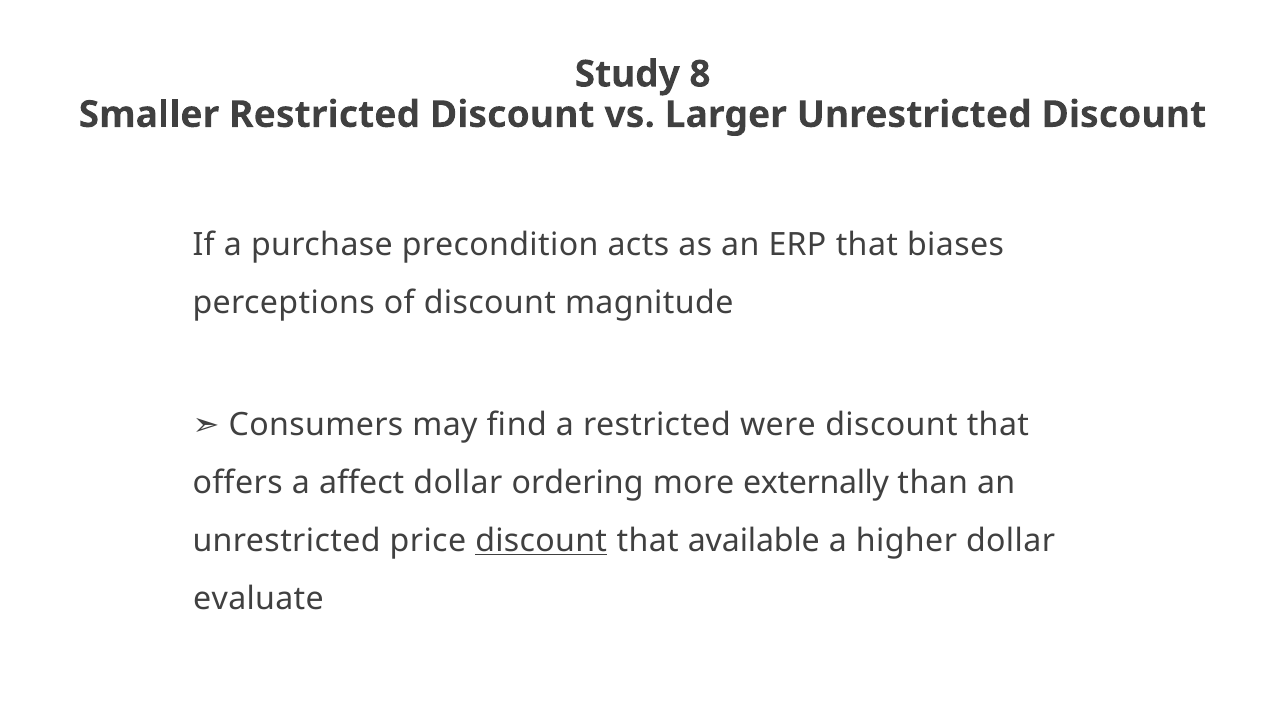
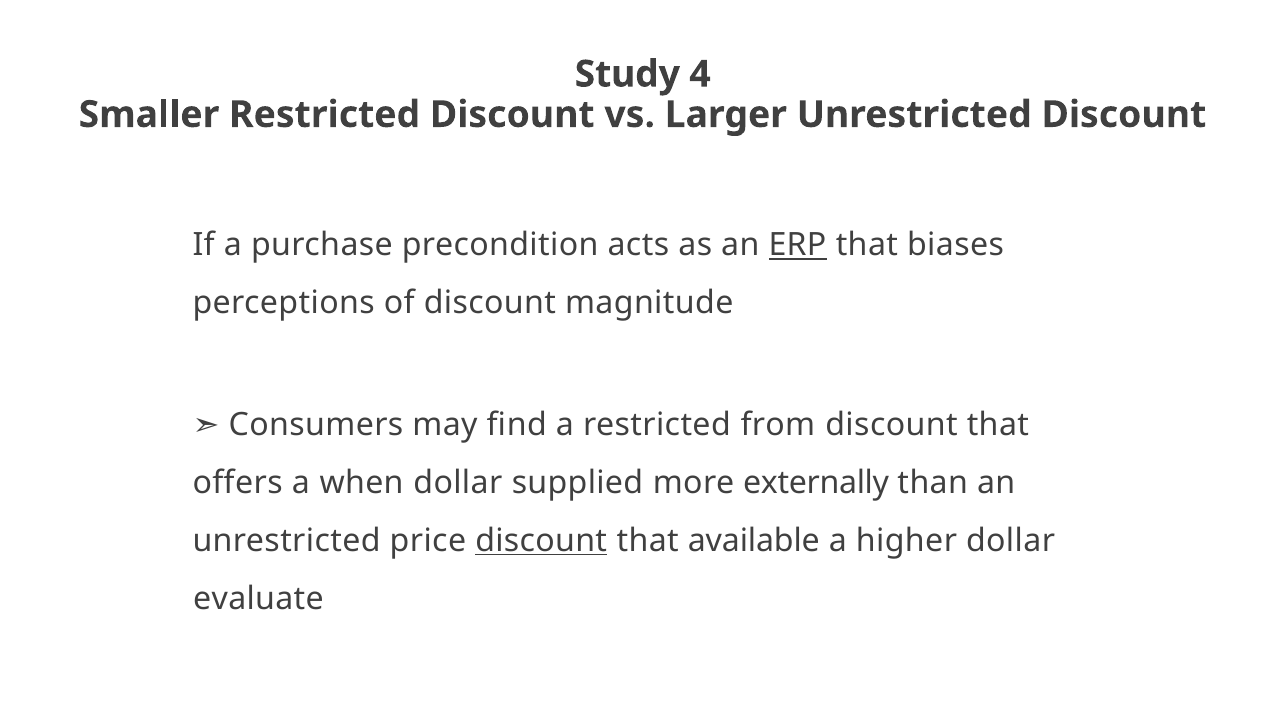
8: 8 -> 4 (700, 74)
ERP underline: none -> present (797, 245)
were: were -> from (778, 425)
affect: affect -> when (362, 483)
ordering: ordering -> supplied (577, 483)
